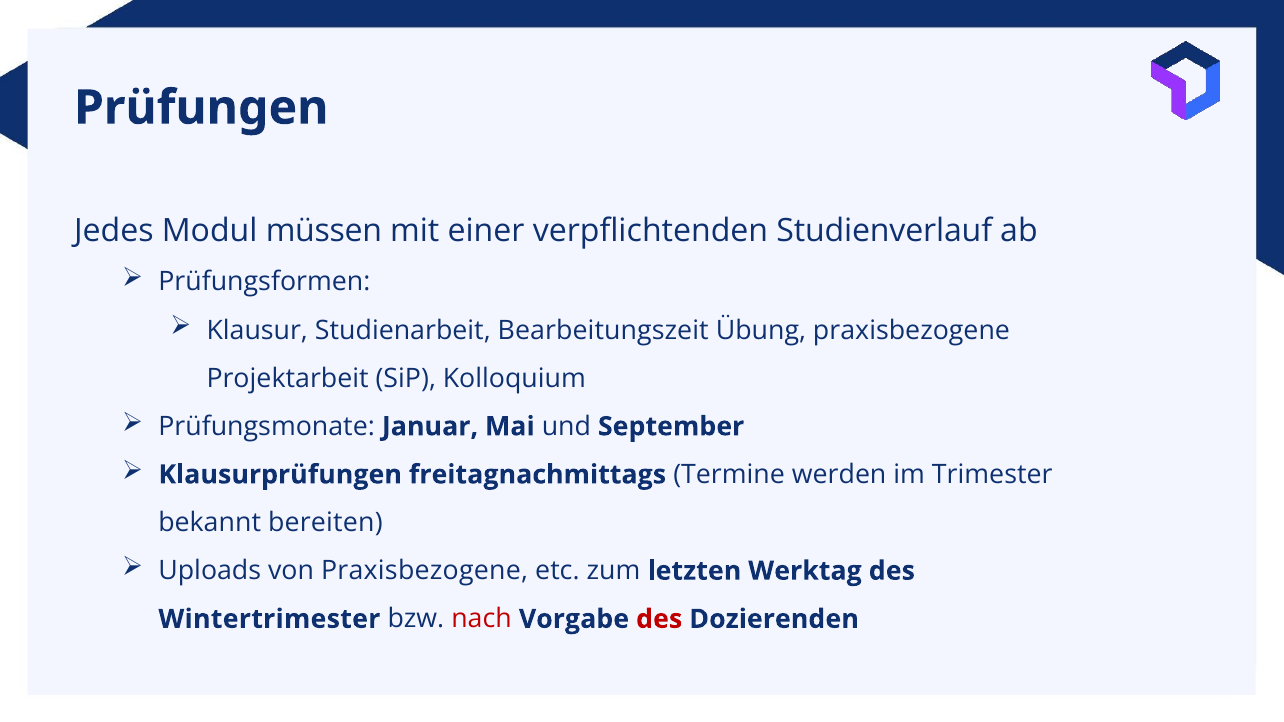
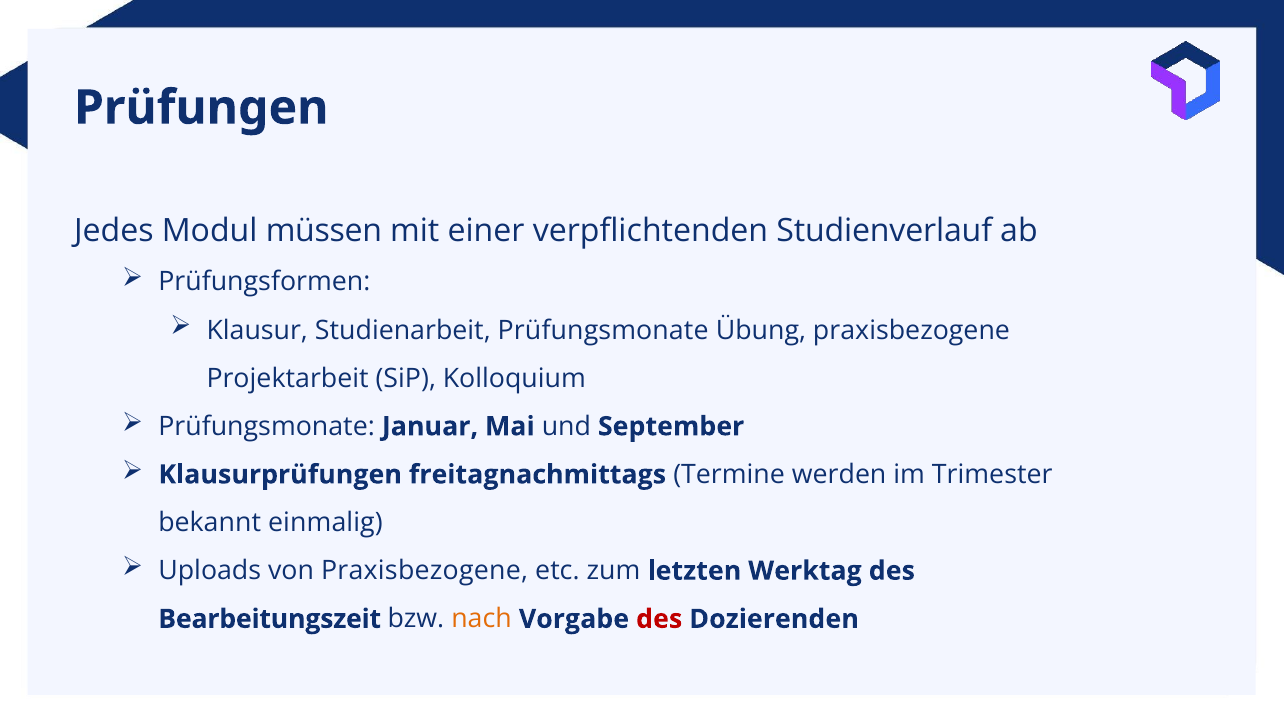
Studienarbeit Bearbeitungszeit: Bearbeitungszeit -> Prüfungsmonate (603, 330)
bereiten: bereiten -> einmalig (325, 523)
Wintertrimester: Wintertrimester -> Bearbeitungszeit (270, 619)
nach colour: red -> orange (481, 619)
